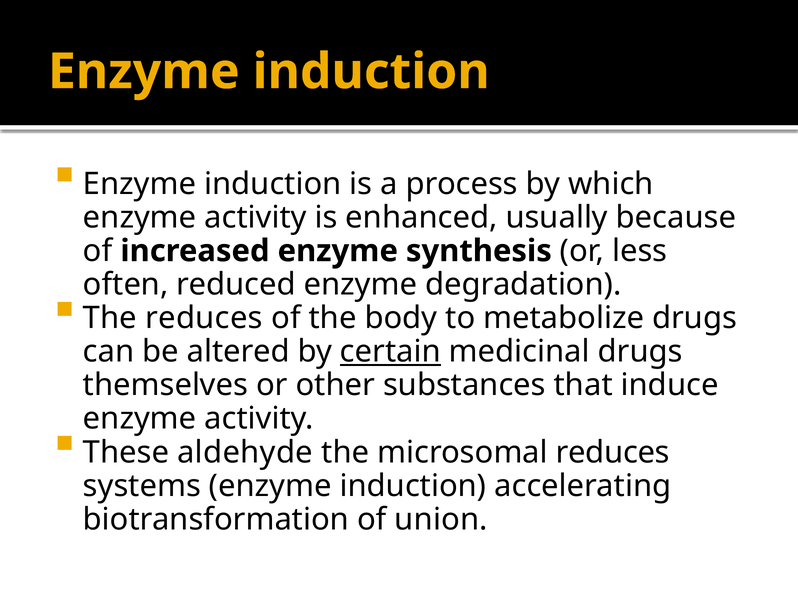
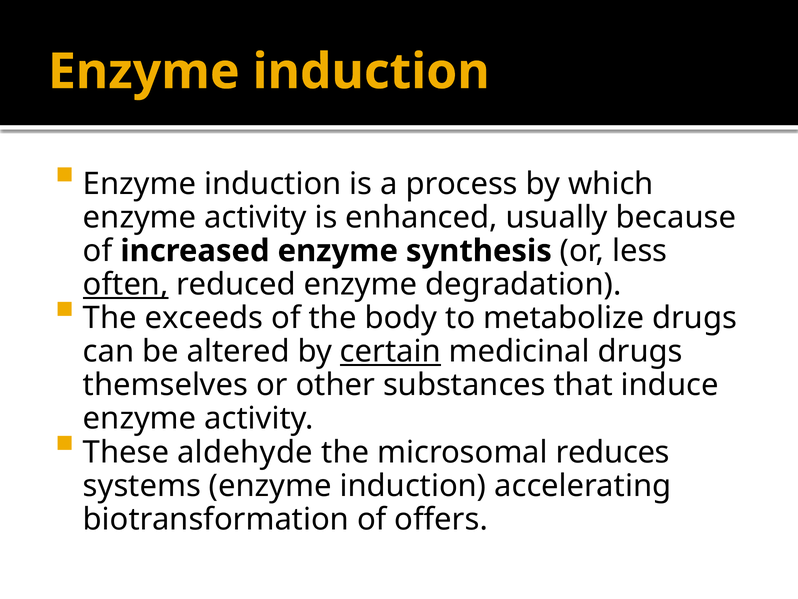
often underline: none -> present (126, 284)
The reduces: reduces -> exceeds (204, 318)
union: union -> offers (441, 519)
